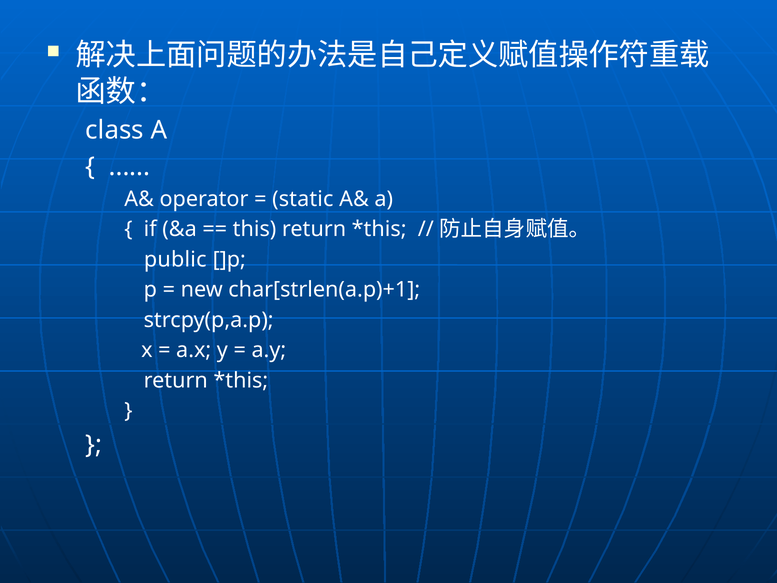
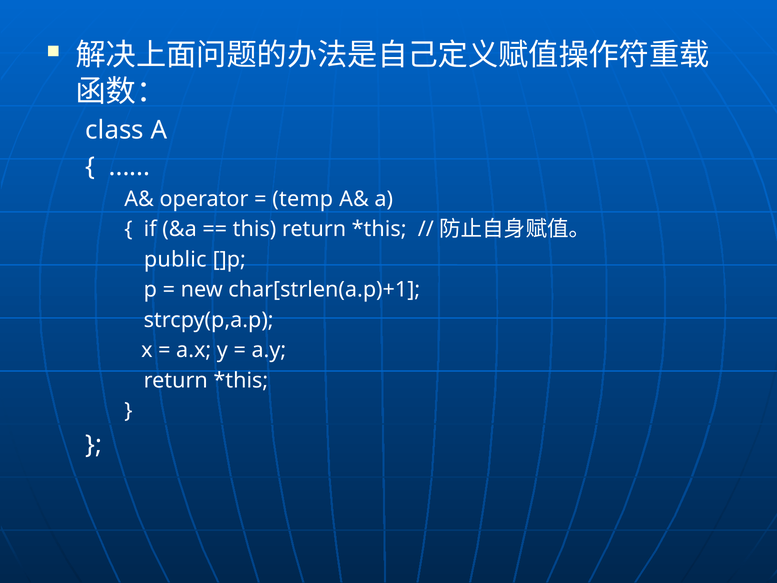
static: static -> temp (303, 199)
